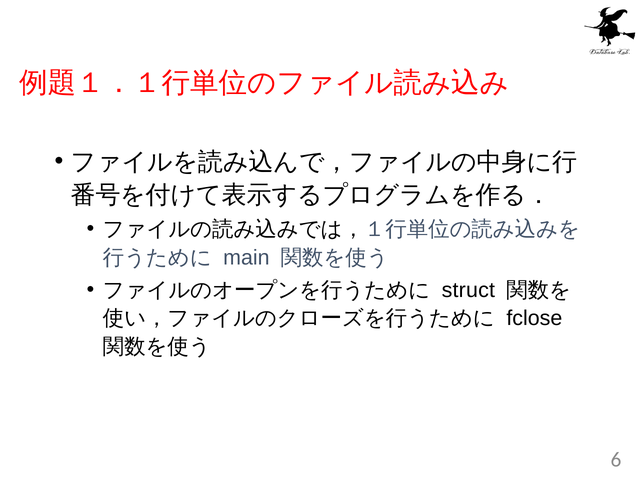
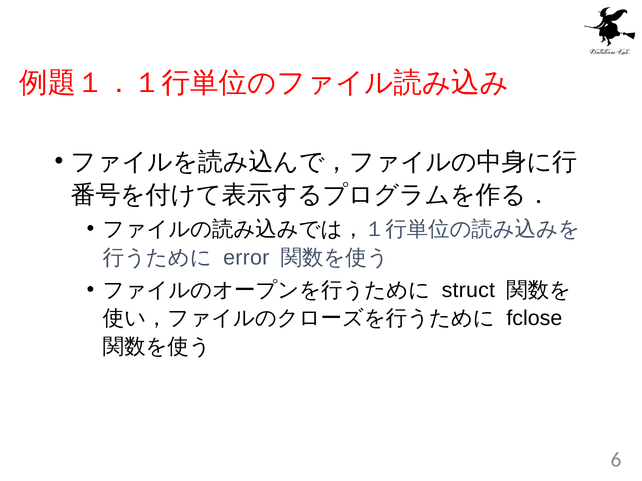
main: main -> error (246, 258)
